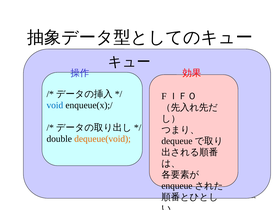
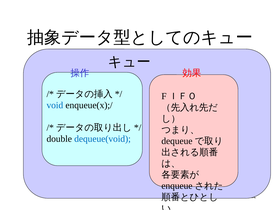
dequeue(void colour: orange -> blue (103, 139)
